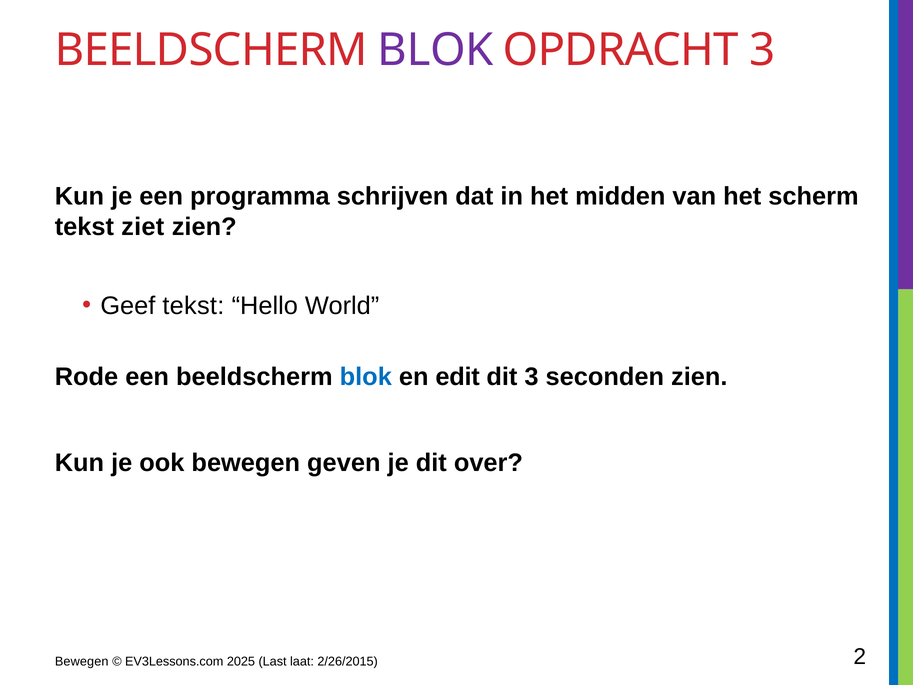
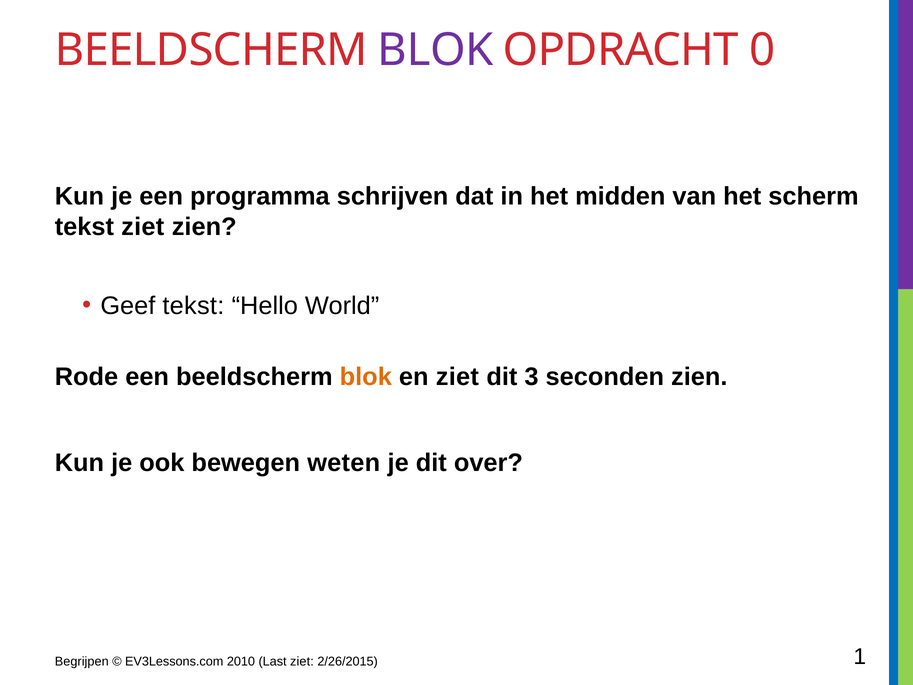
OPDRACHT 3: 3 -> 0 (762, 50)
blok colour: blue -> orange (366, 377)
en edit: edit -> ziet (457, 377)
geven: geven -> weten (344, 463)
Bewegen: Bewegen -> Begrijpen (82, 661)
2025: 2025 -> 2010 (241, 661)
Last laat: laat -> ziet (302, 661)
2: 2 -> 1 (860, 656)
